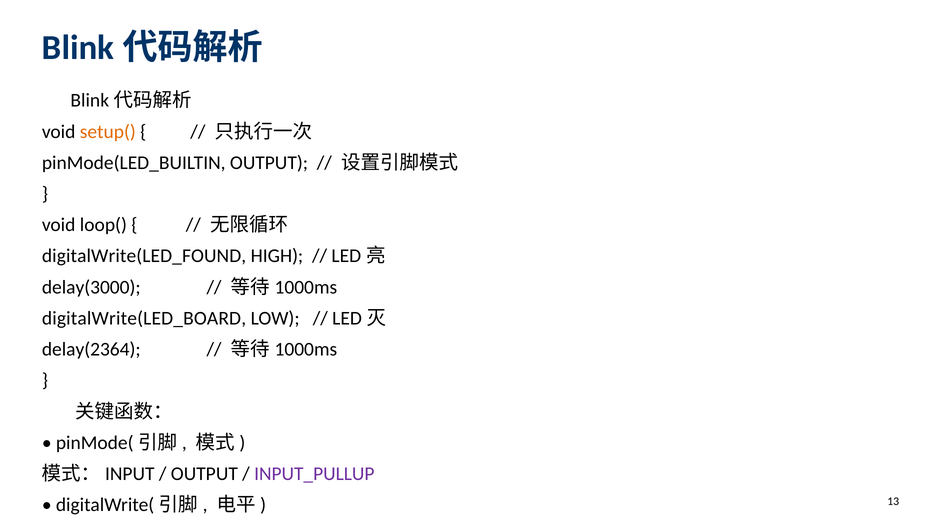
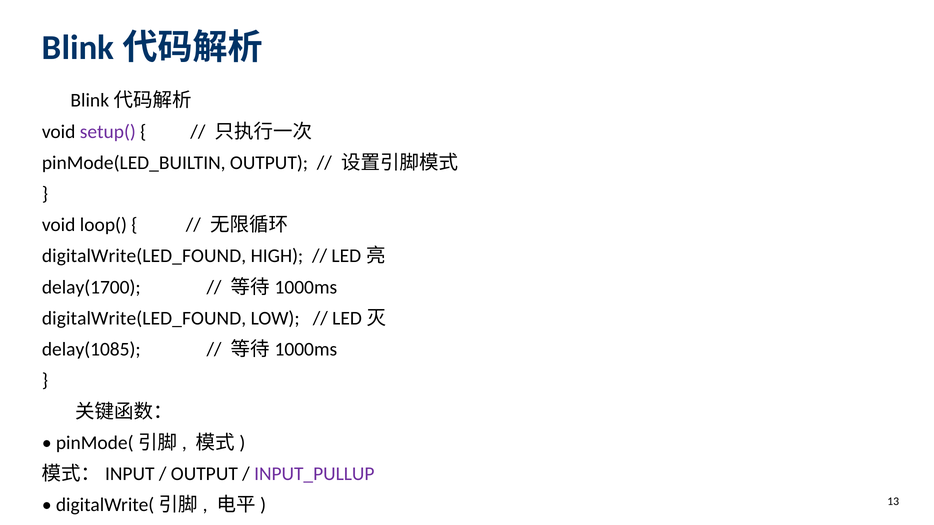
setup( colour: orange -> purple (108, 132)
delay(3000: delay(3000 -> delay(1700 (91, 287)
digitalWrite(LED_BOARD: digitalWrite(LED_BOARD -> digitalWrite(LED_FOUND (144, 319)
delay(2364: delay(2364 -> delay(1085 (91, 350)
